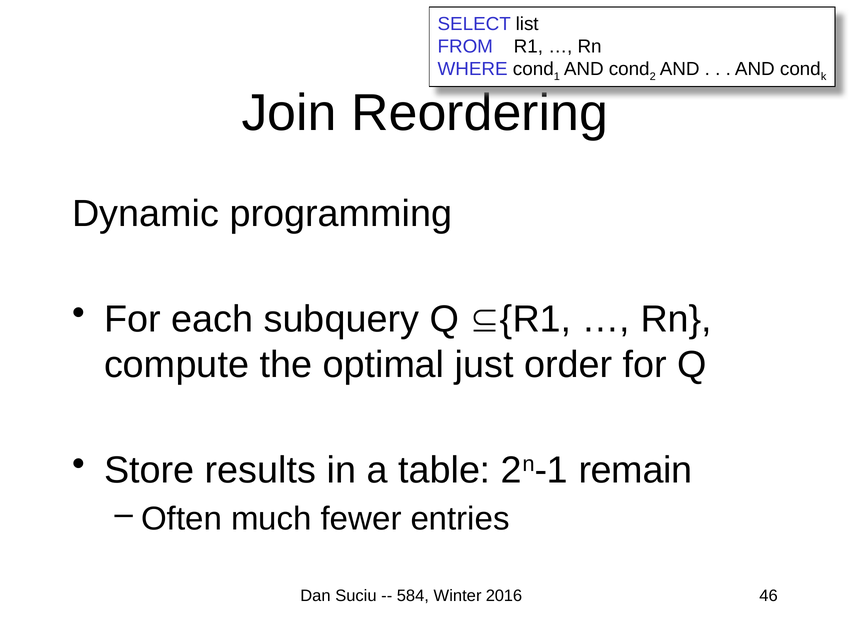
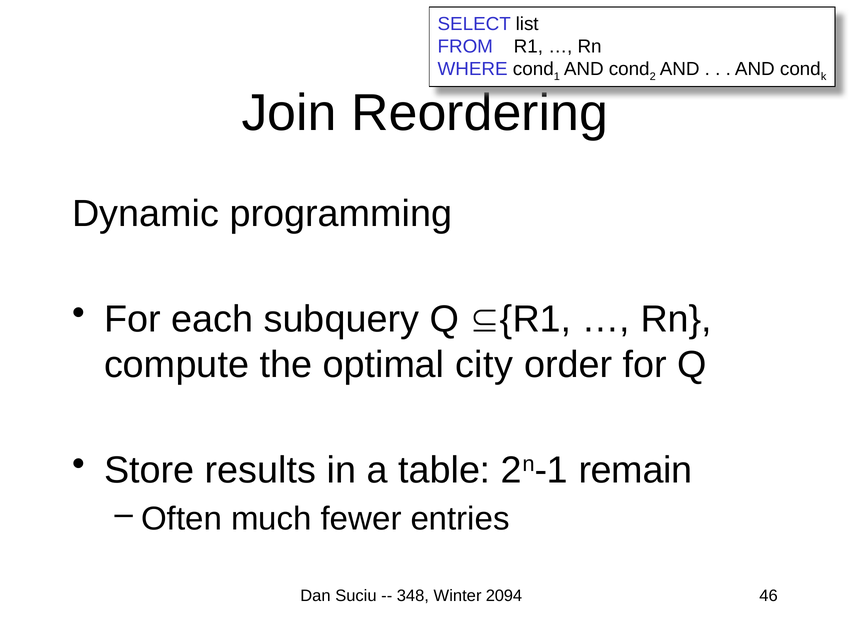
just: just -> city (484, 365)
584: 584 -> 348 (413, 596)
2016: 2016 -> 2094 (504, 596)
